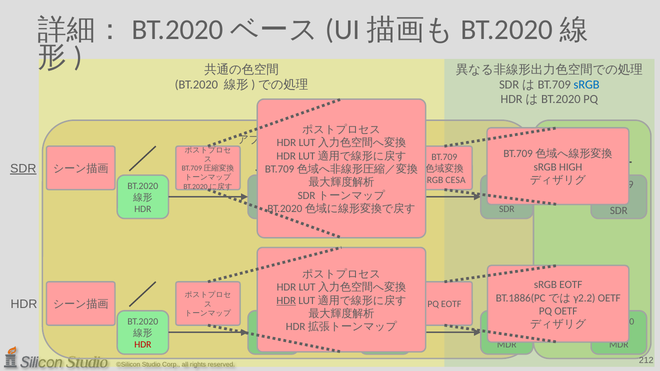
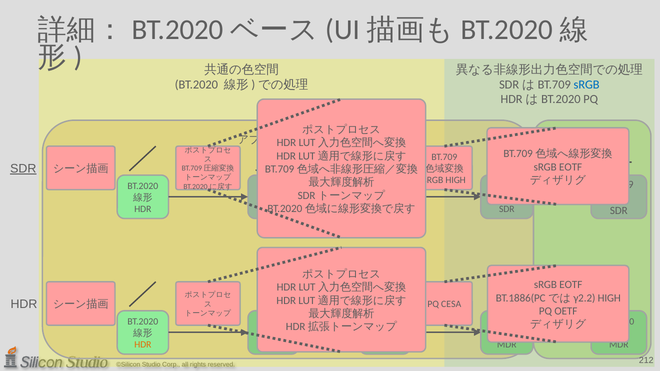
HIGH: HIGH -> EOTF (571, 167)
CESA: CESA -> HIGH (456, 180)
OETF: OETF -> HIGH (609, 298)
HDR underline: present -> none (286, 301)
EOTF: EOTF -> CESA (451, 304)
HDR colour: red -> orange (143, 345)
